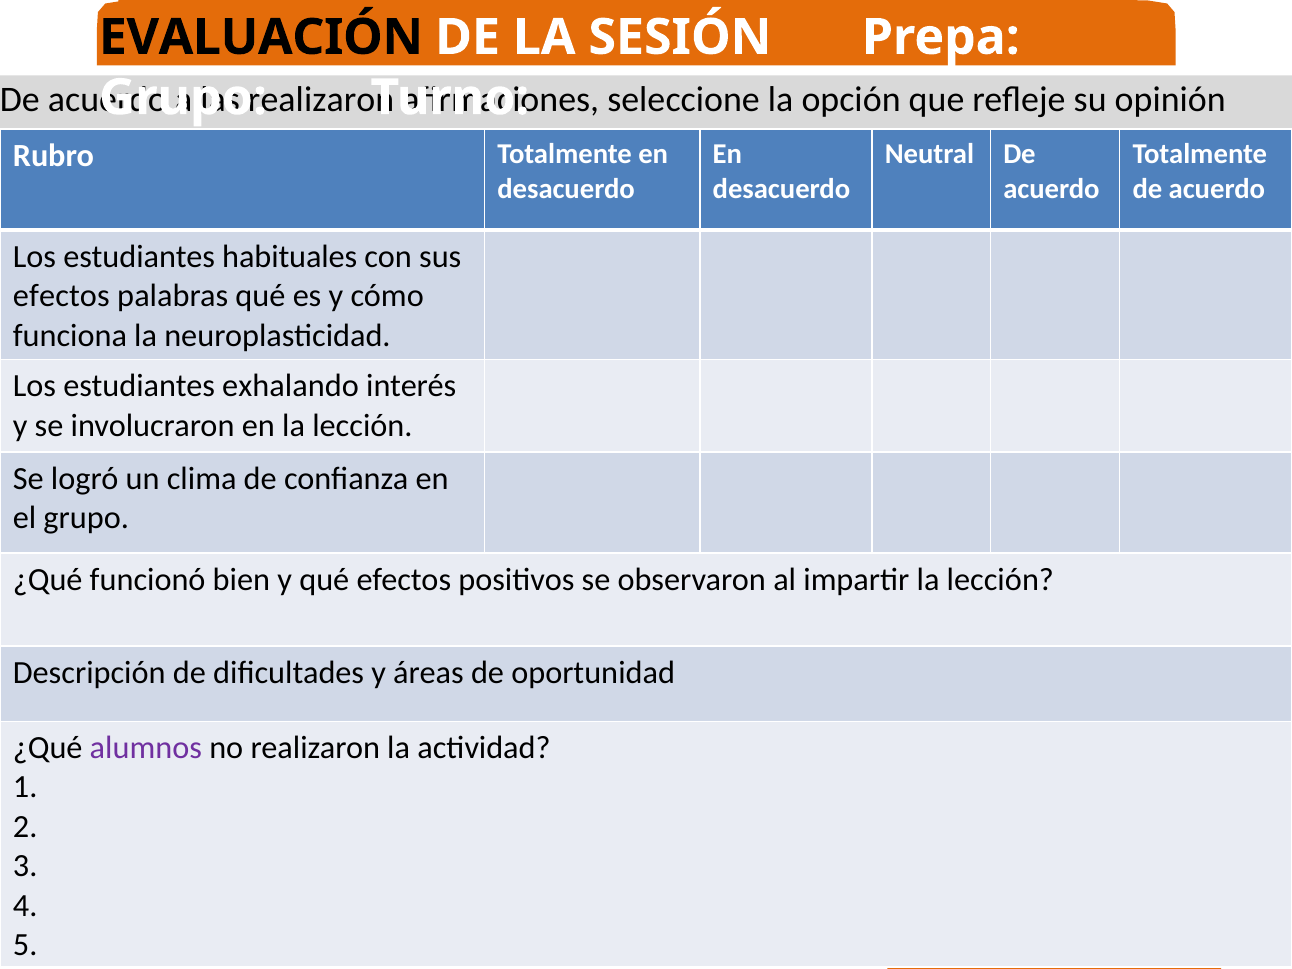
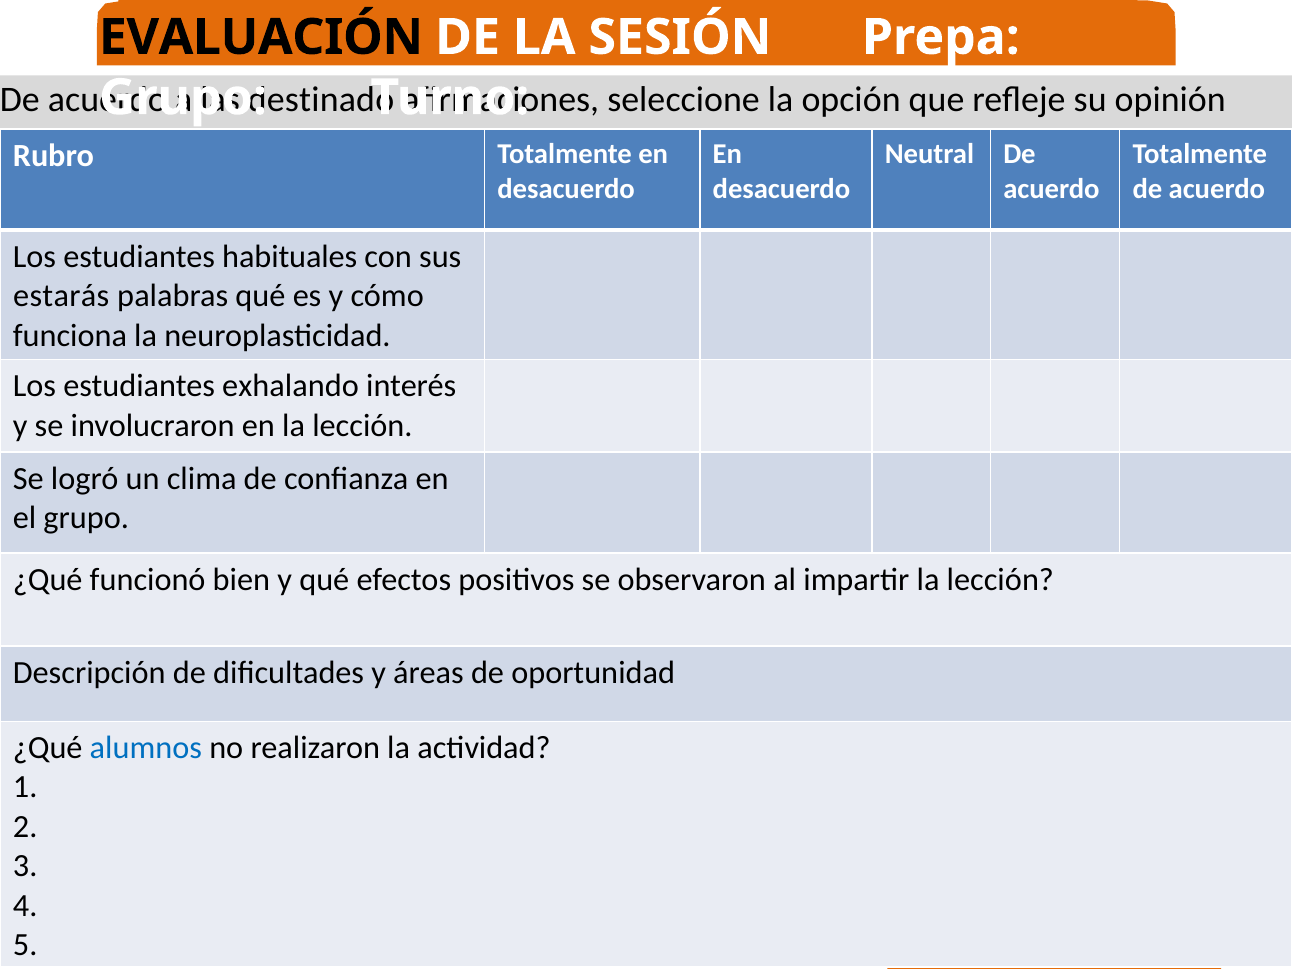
realizaron: realizaron -> destinado (321, 99)
efectos: efectos -> estarás (61, 296)
alumnos colour: purple -> blue (146, 748)
